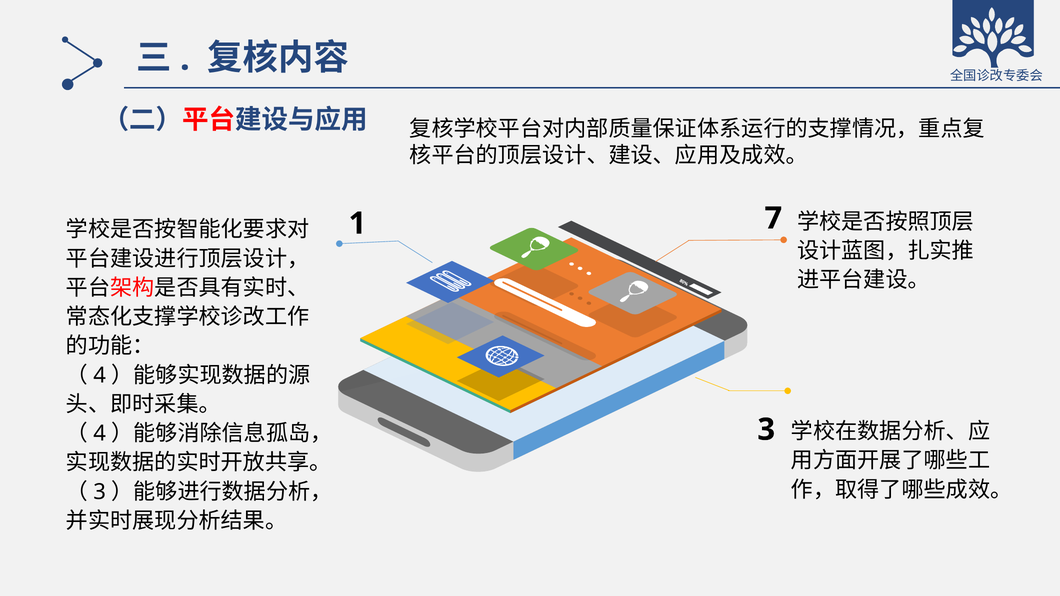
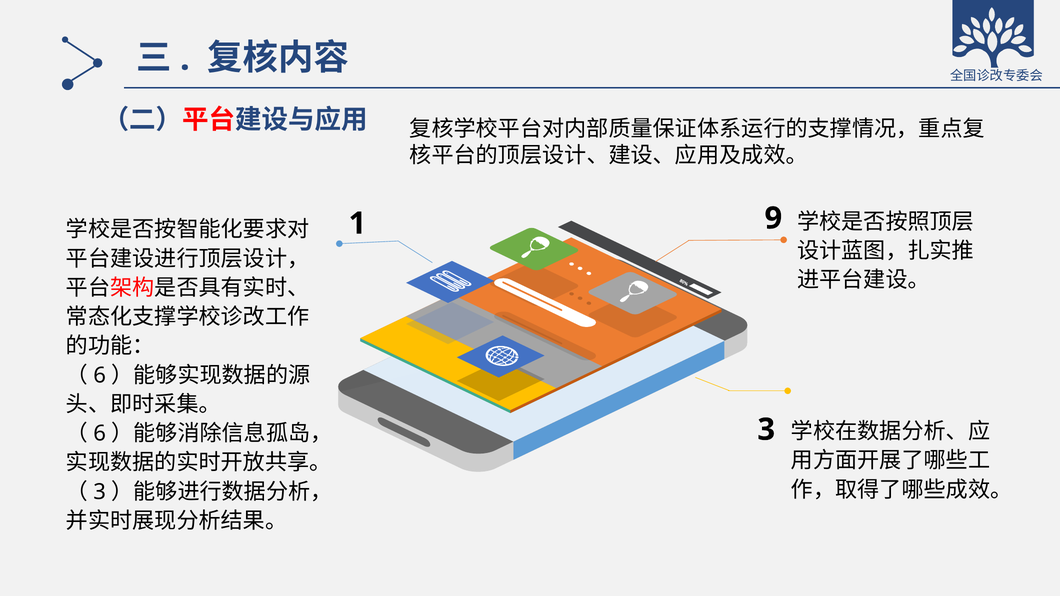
7: 7 -> 9 (773, 218)
4: 4 -> 6 (100, 375)
4: 4 -> 6 (100, 434)
